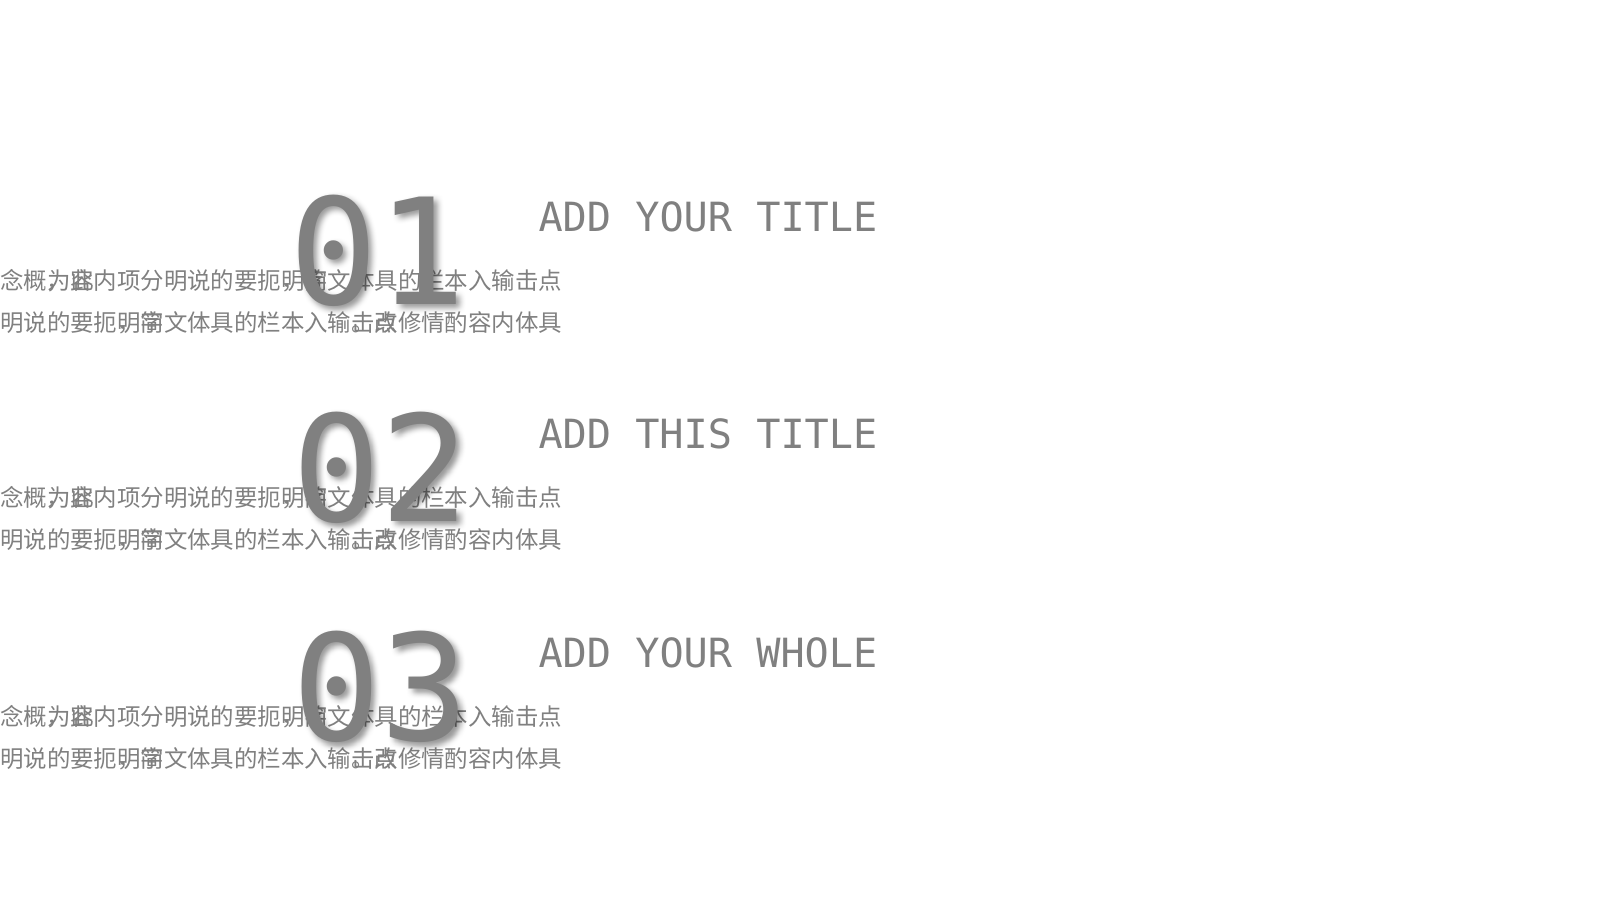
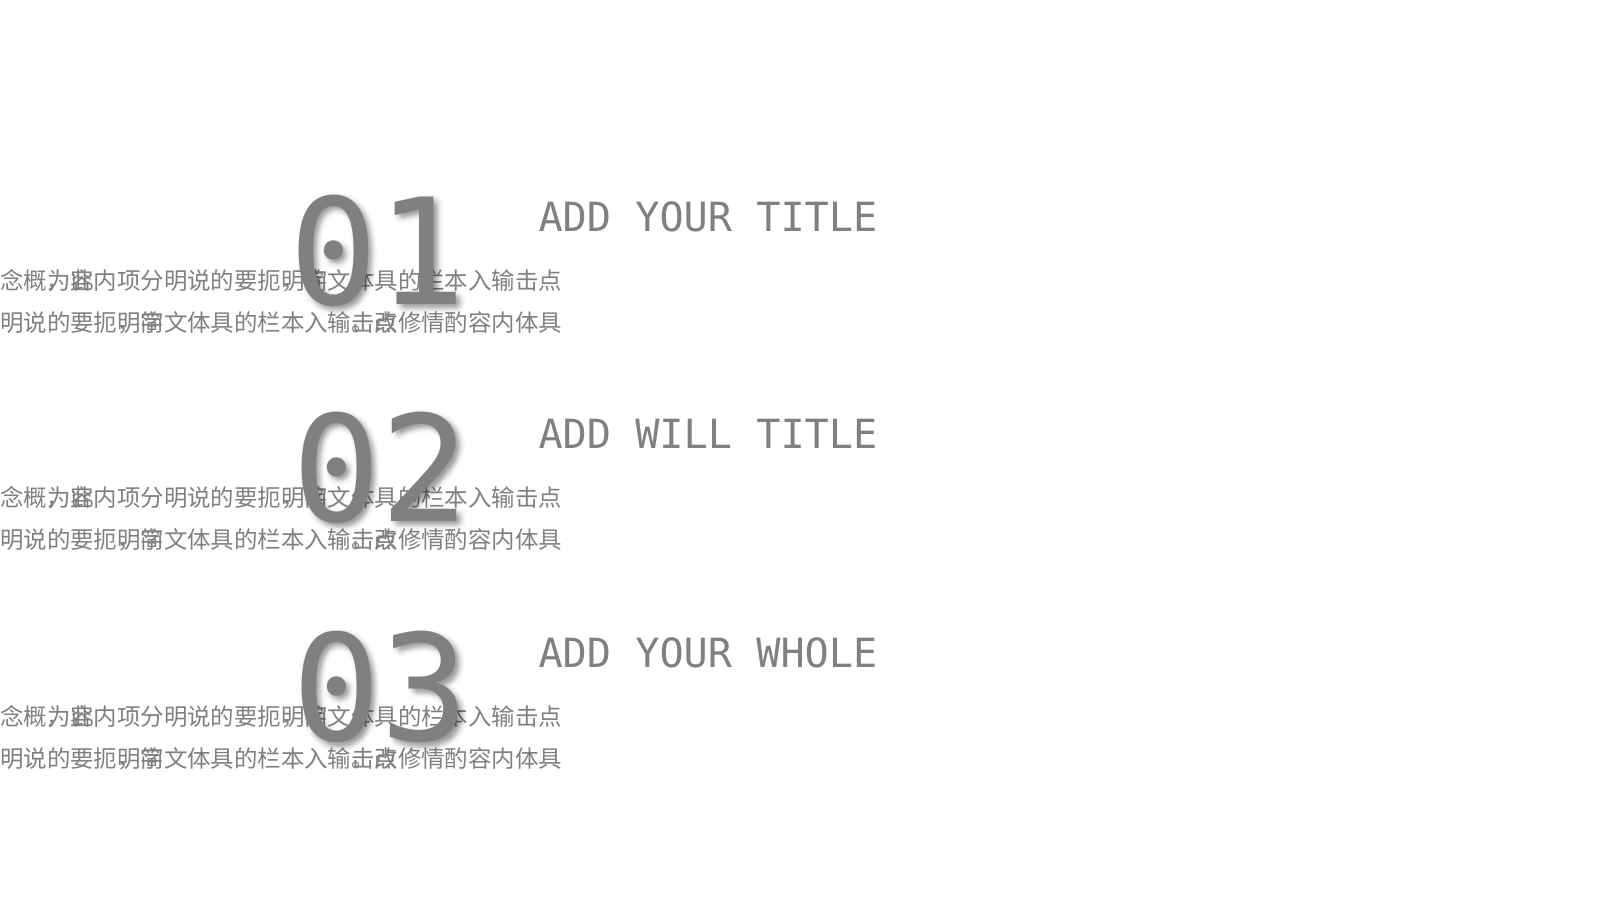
THIS: THIS -> WILL (684, 435)
